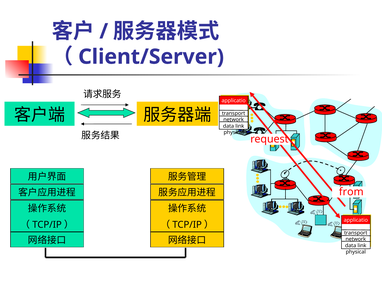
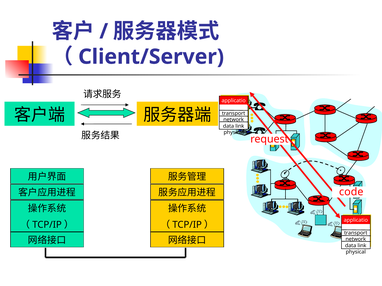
from: from -> code (351, 192)
